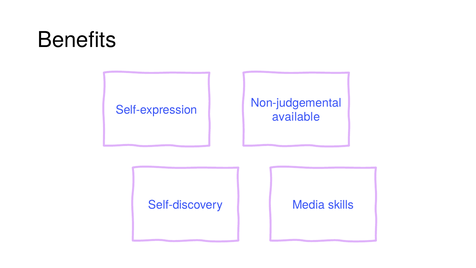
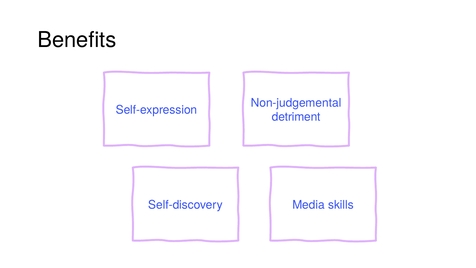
available: available -> detriment (296, 117)
